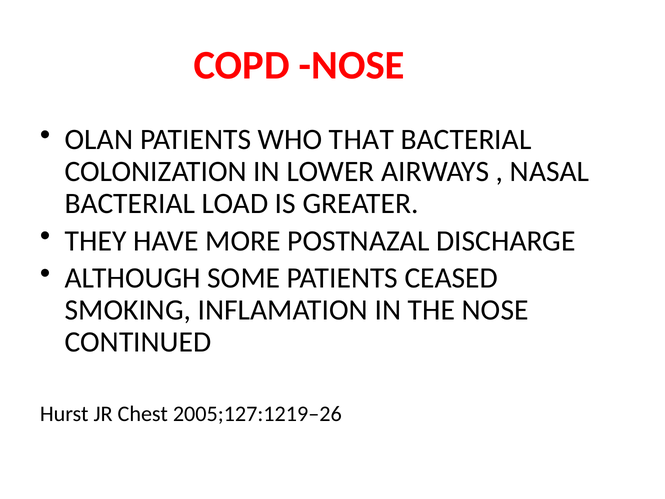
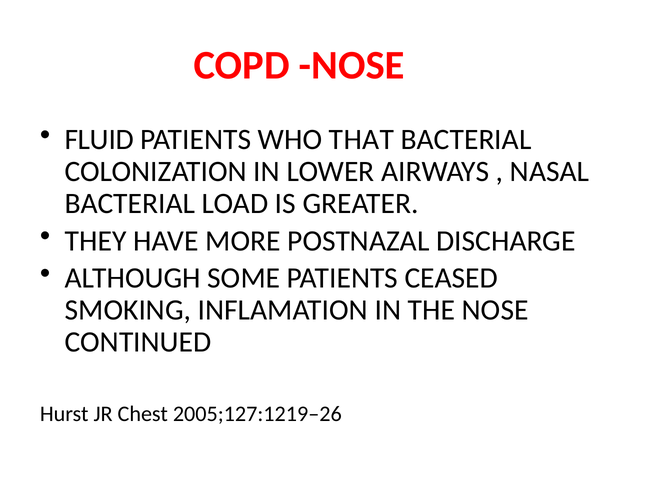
OLAN: OLAN -> FLUID (99, 140)
